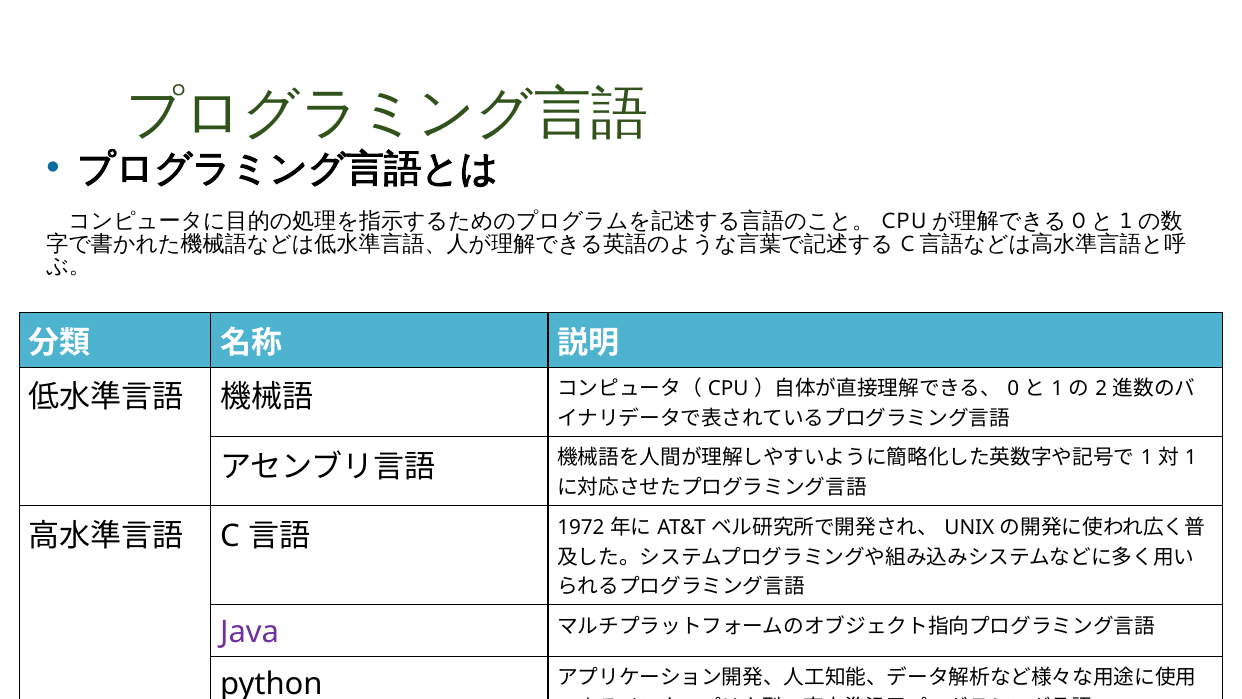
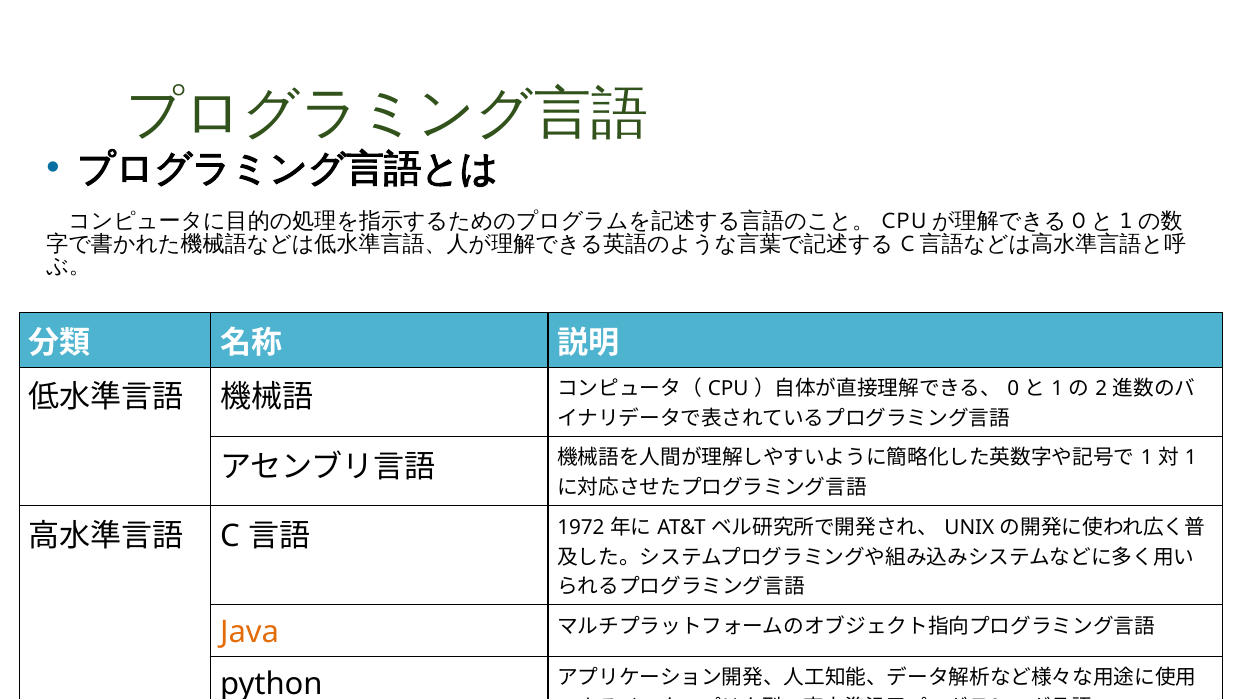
Java colour: purple -> orange (250, 632)
